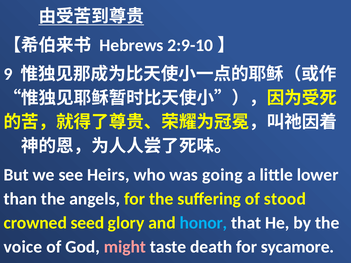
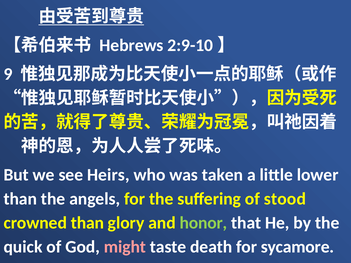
going: going -> taken (223, 175)
crowned seed: seed -> than (87, 223)
honor colour: light blue -> light green (203, 223)
voice: voice -> quick (23, 247)
